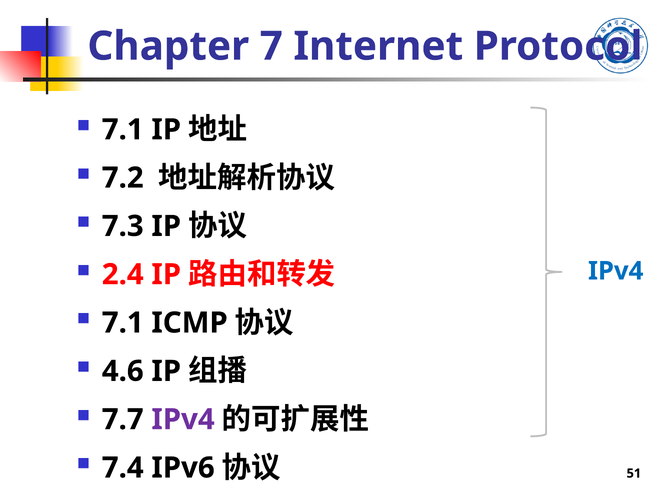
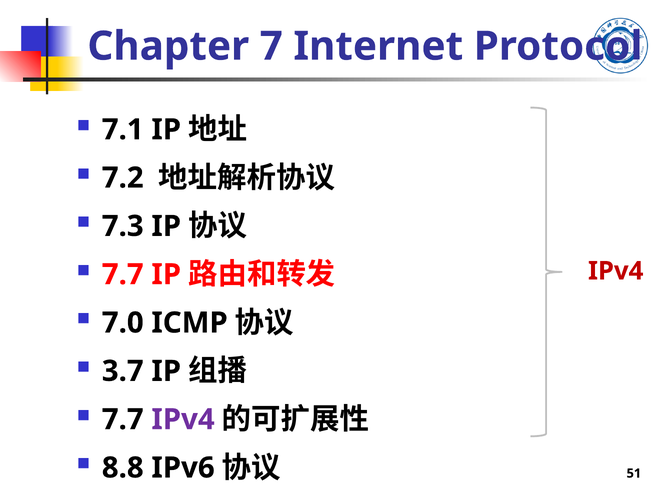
2.4: 2.4 -> 7.7 (123, 274)
IPv4 colour: blue -> red (616, 271)
7.1: 7.1 -> 7.0 (123, 323)
4.6: 4.6 -> 3.7 (123, 371)
7.4: 7.4 -> 8.8 (123, 467)
